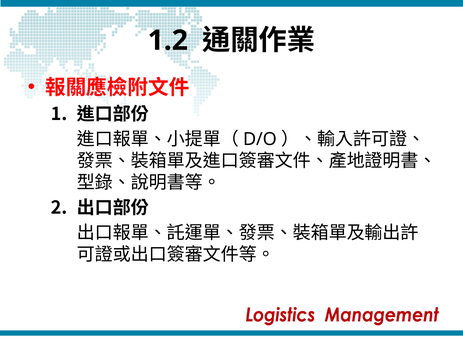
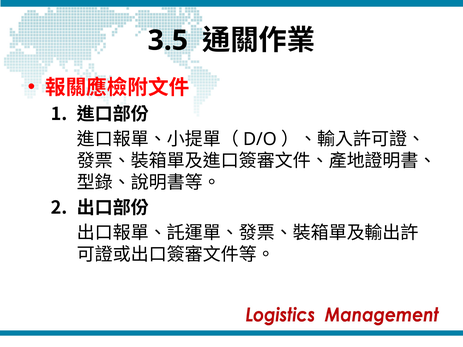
1.2: 1.2 -> 3.5 (168, 40)
